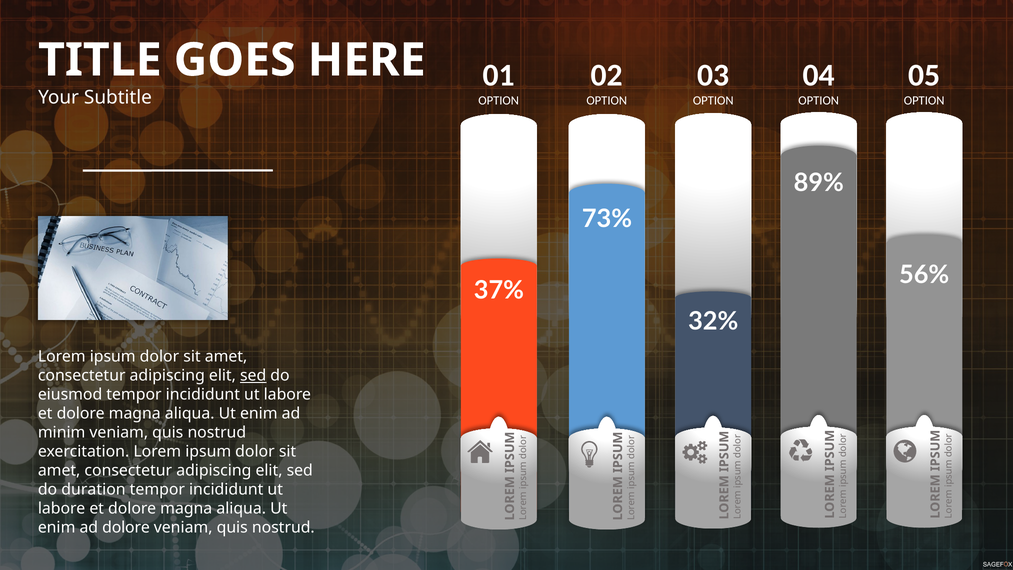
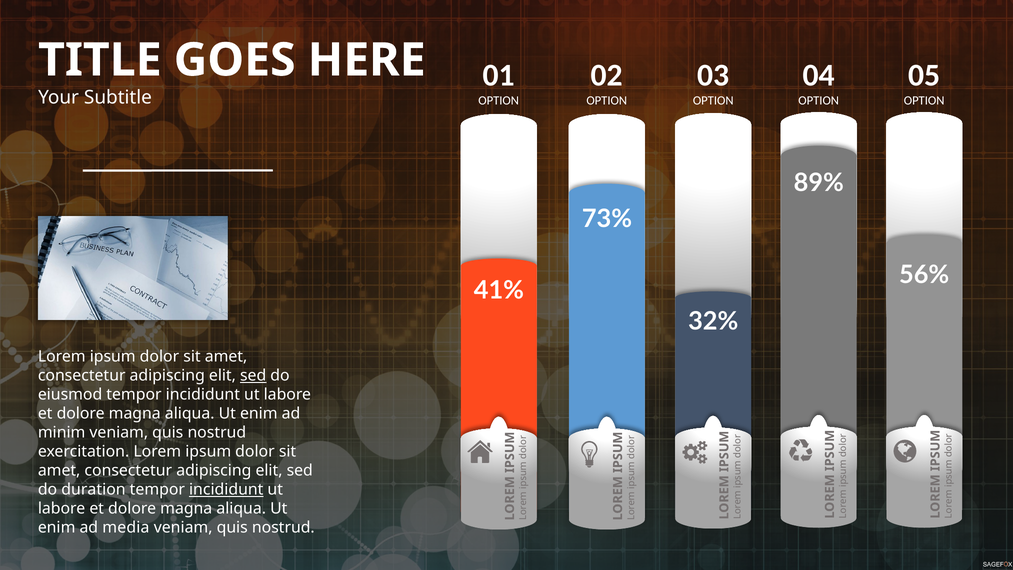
37%: 37% -> 41% (499, 290)
incididunt underline: none -> present (226, 489)
ad dolore: dolore -> media (126, 527)
